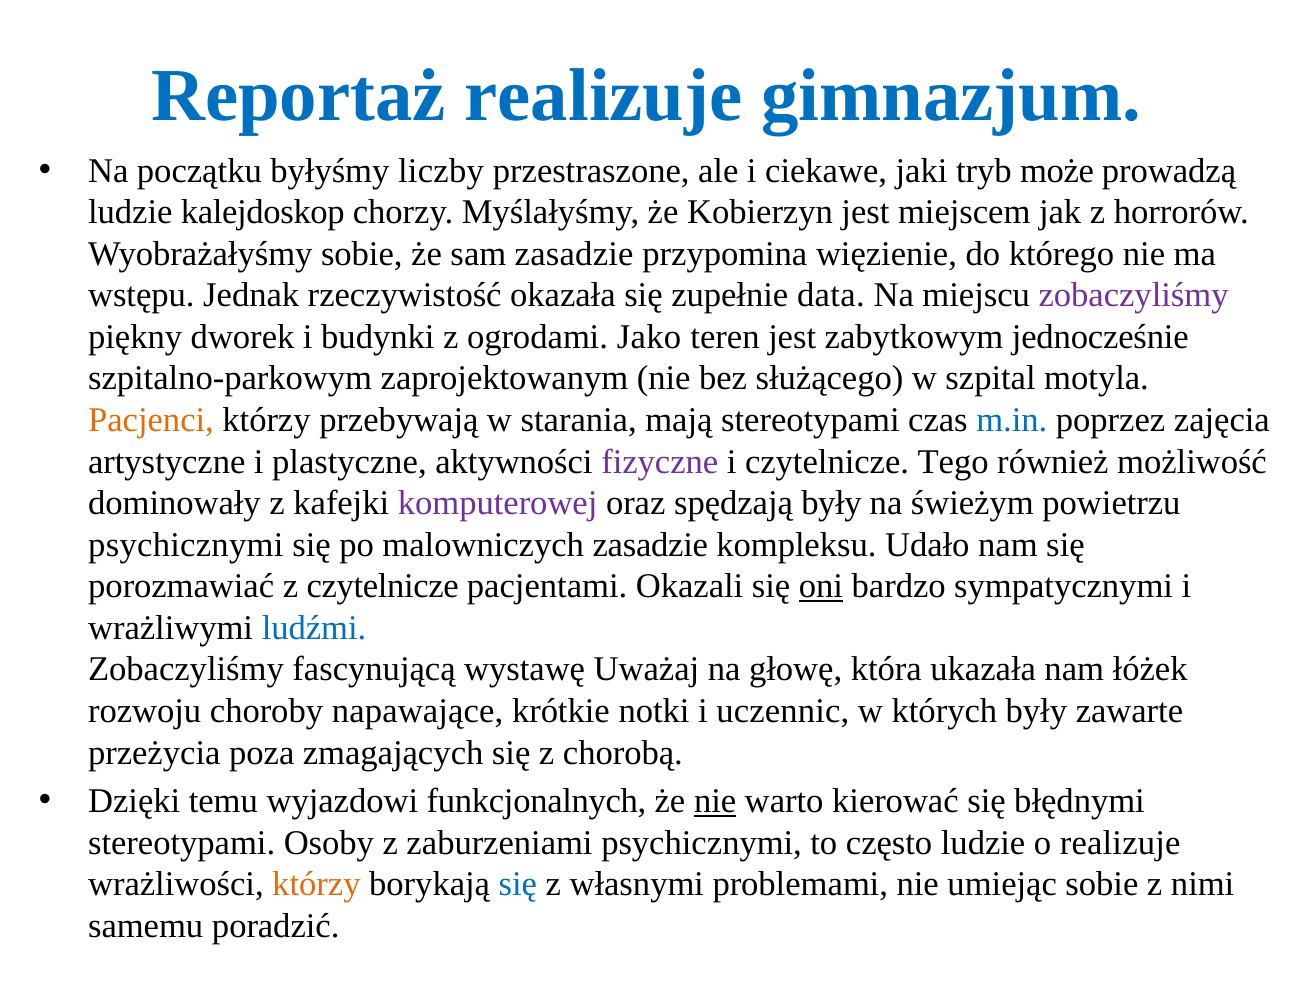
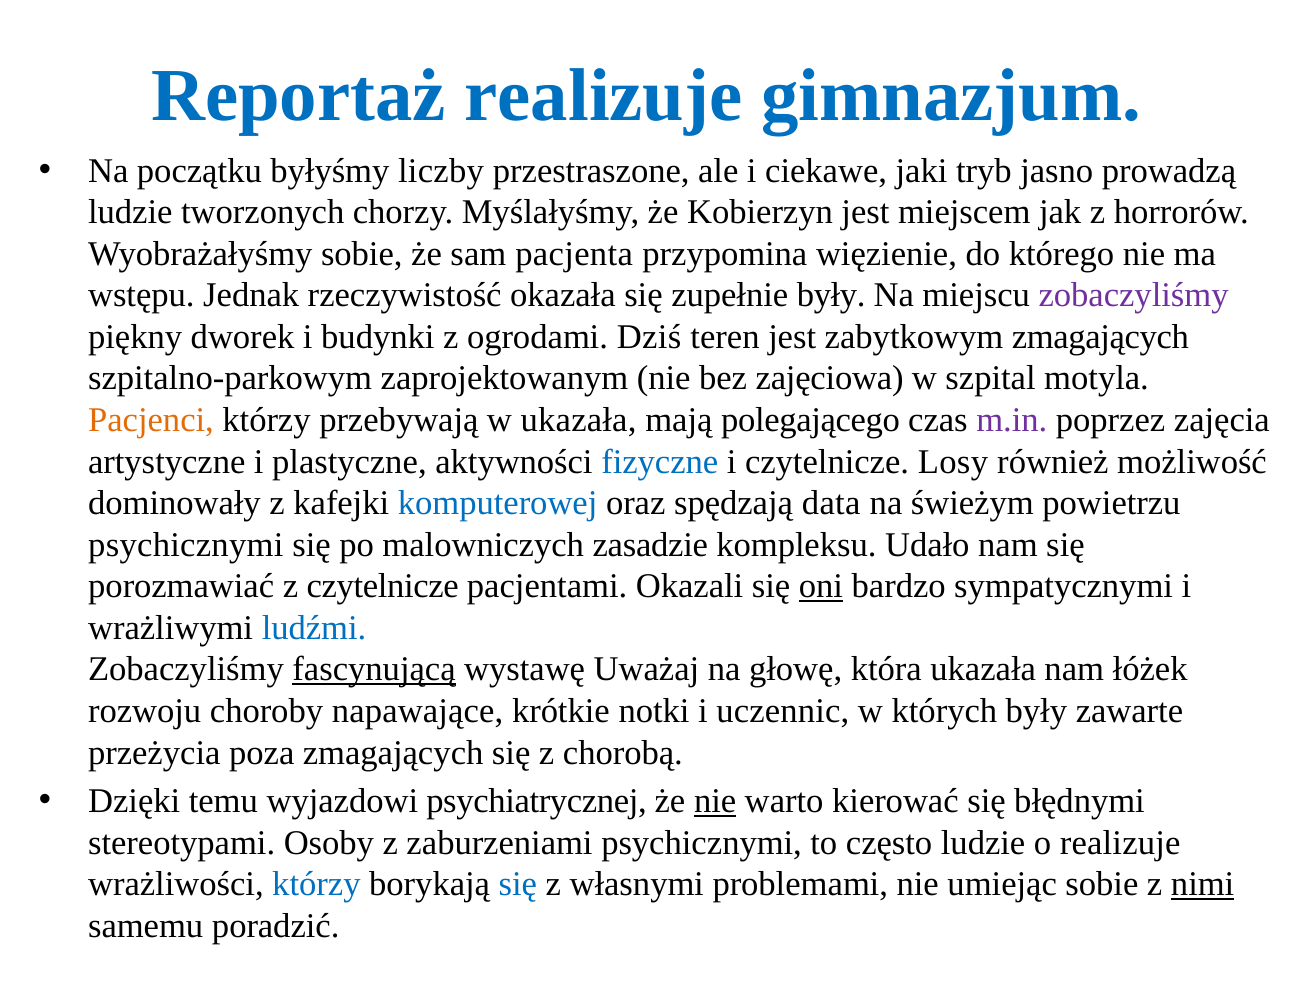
może: może -> jasno (1057, 171)
kalejdoskop: kalejdoskop -> tworzonych (263, 212)
sam zasadzie: zasadzie -> pacjenta (574, 254)
zupełnie data: data -> były (831, 295)
Jako: Jako -> Dziś (649, 337)
zabytkowym jednocześnie: jednocześnie -> zmagających (1100, 337)
służącego: służącego -> zajęciowa (830, 378)
w starania: starania -> ukazała (579, 420)
mają stereotypami: stereotypami -> polegającego (811, 420)
m.in colour: blue -> purple (1012, 420)
fizyczne colour: purple -> blue (660, 462)
Tego: Tego -> Losy (953, 462)
komputerowej colour: purple -> blue (498, 503)
spędzają były: były -> data (831, 503)
fascynującą underline: none -> present (374, 669)
funkcjonalnych: funkcjonalnych -> psychiatrycznej (537, 801)
którzy colour: orange -> blue (316, 884)
nimi underline: none -> present (1203, 884)
